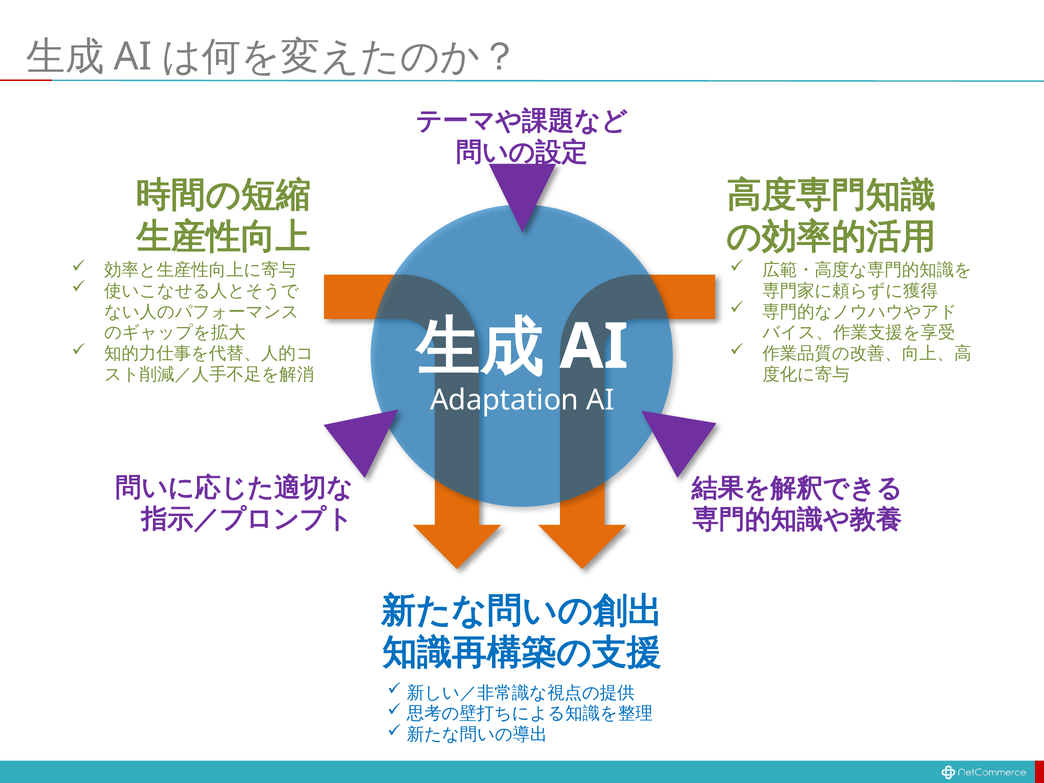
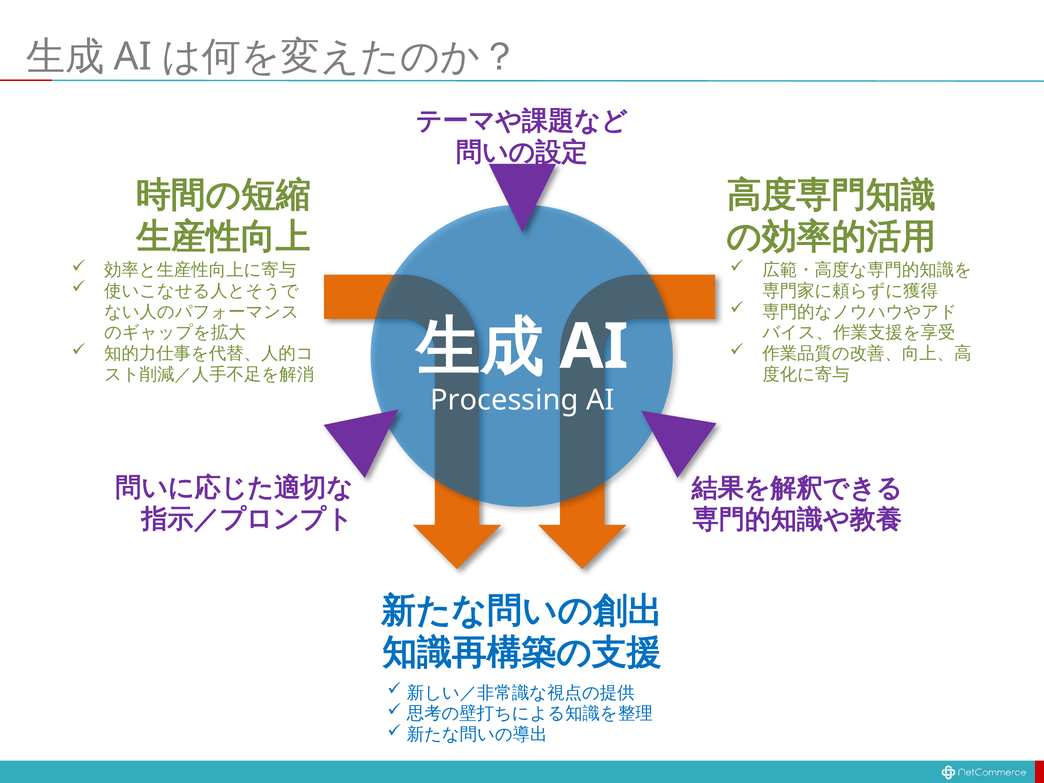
Adaptation: Adaptation -> Processing (504, 400)
